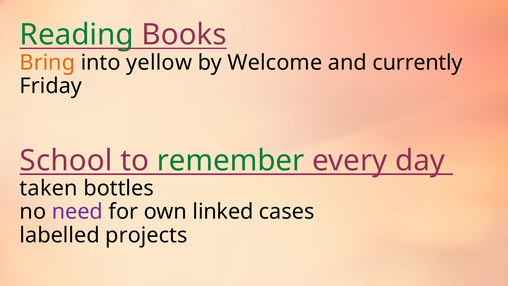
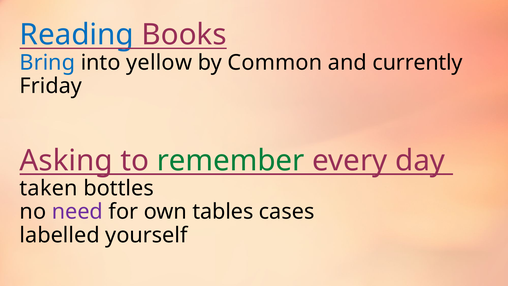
Reading colour: green -> blue (77, 35)
Bring colour: orange -> blue (47, 62)
Welcome: Welcome -> Common (275, 62)
School: School -> Asking (66, 160)
linked: linked -> tables (223, 212)
projects: projects -> yourself (146, 235)
